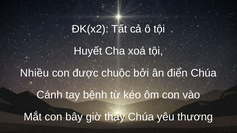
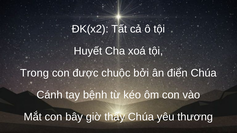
Nhiều: Nhiều -> Trong (35, 73)
